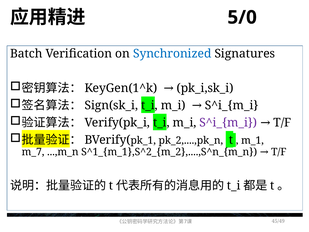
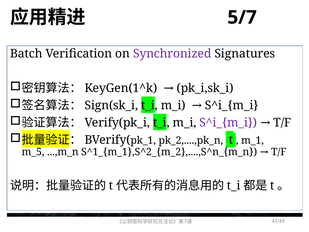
5/0: 5/0 -> 5/7 (242, 17)
Synchronized colour: blue -> purple (172, 54)
m_7: m_7 -> m_5 (33, 152)
